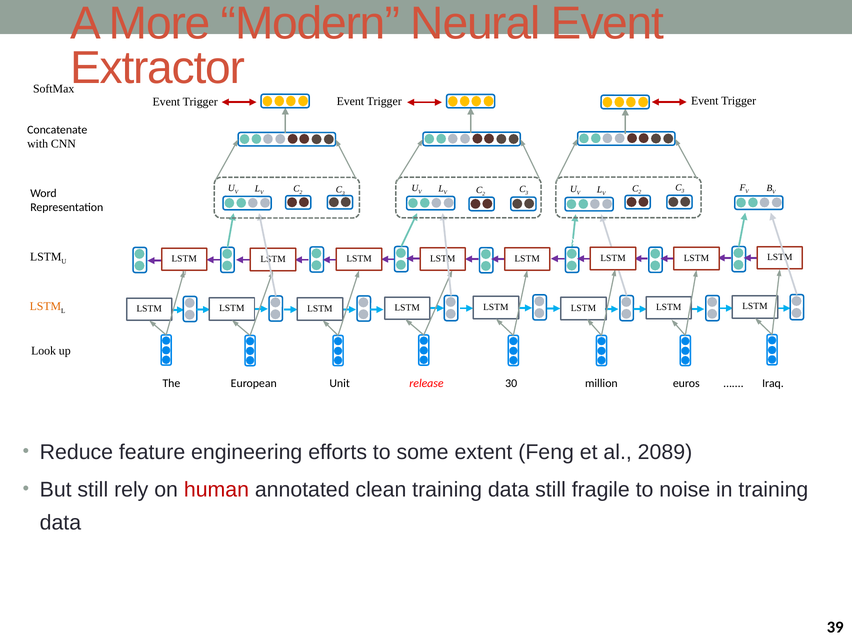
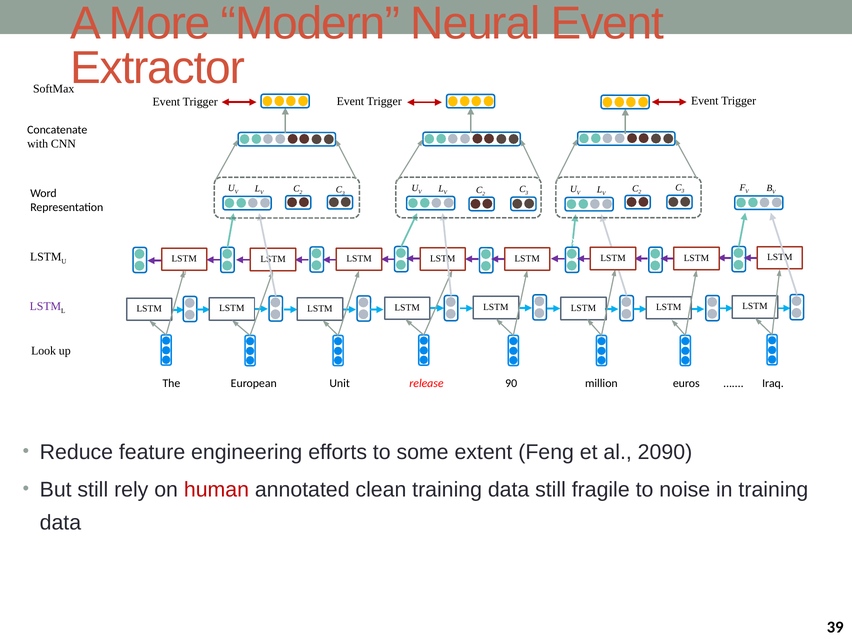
LSTM colour: orange -> purple (45, 306)
30: 30 -> 90 (511, 383)
2089: 2089 -> 2090 (665, 452)
